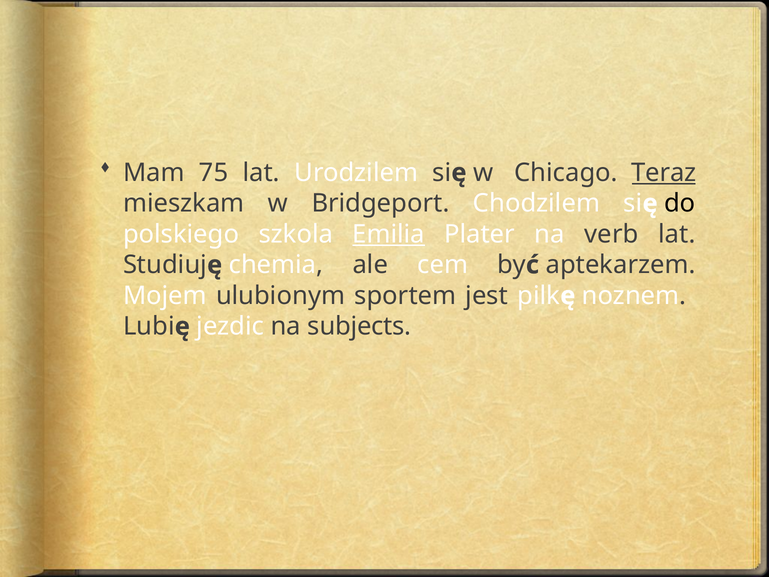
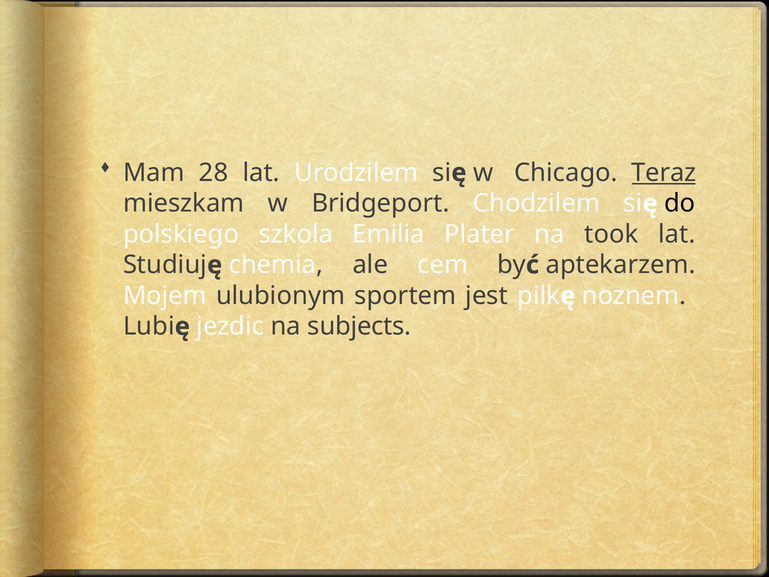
75: 75 -> 28 (214, 173)
Emilia underline: present -> none (389, 234)
verb: verb -> took (611, 234)
